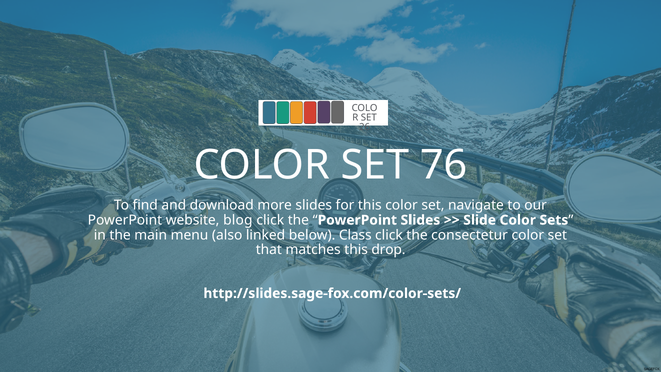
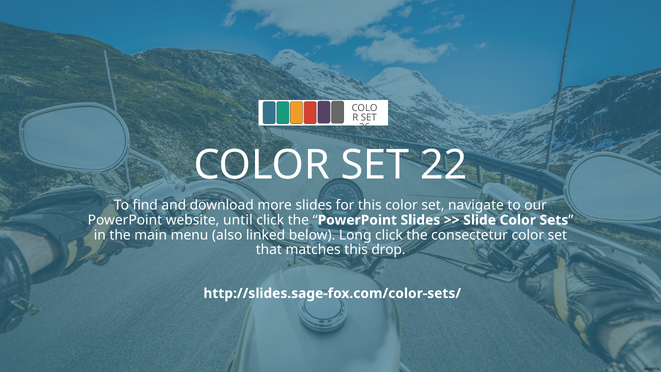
76: 76 -> 22 (444, 165)
blog: blog -> until (238, 220)
Class: Class -> Long (355, 235)
